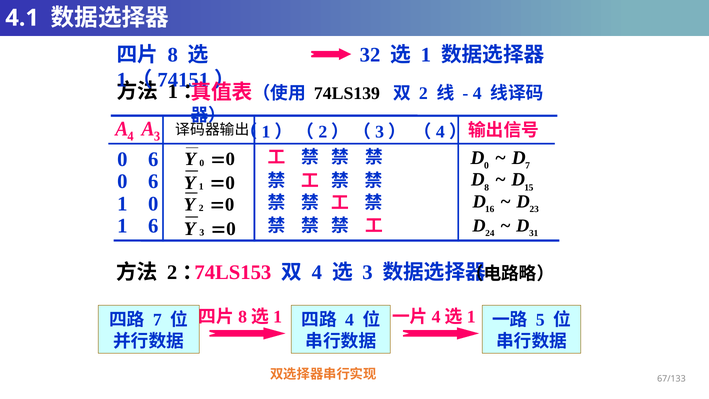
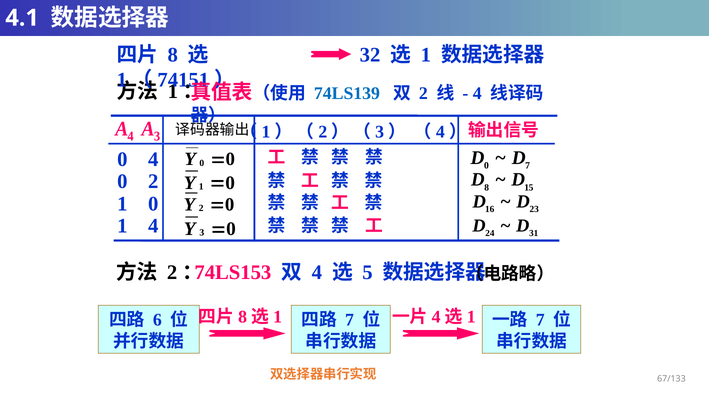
74LS139 colour: black -> blue (347, 93)
6: 6 -> 4 (153, 159)
6: 6 -> 2 (153, 182)
1 6: 6 -> 4 (153, 226)
3: 3 -> 5 (367, 272)
4: 4 -> 7 (349, 320)
5: 5 -> 7 (540, 320)
7: 7 -> 6 (157, 320)
